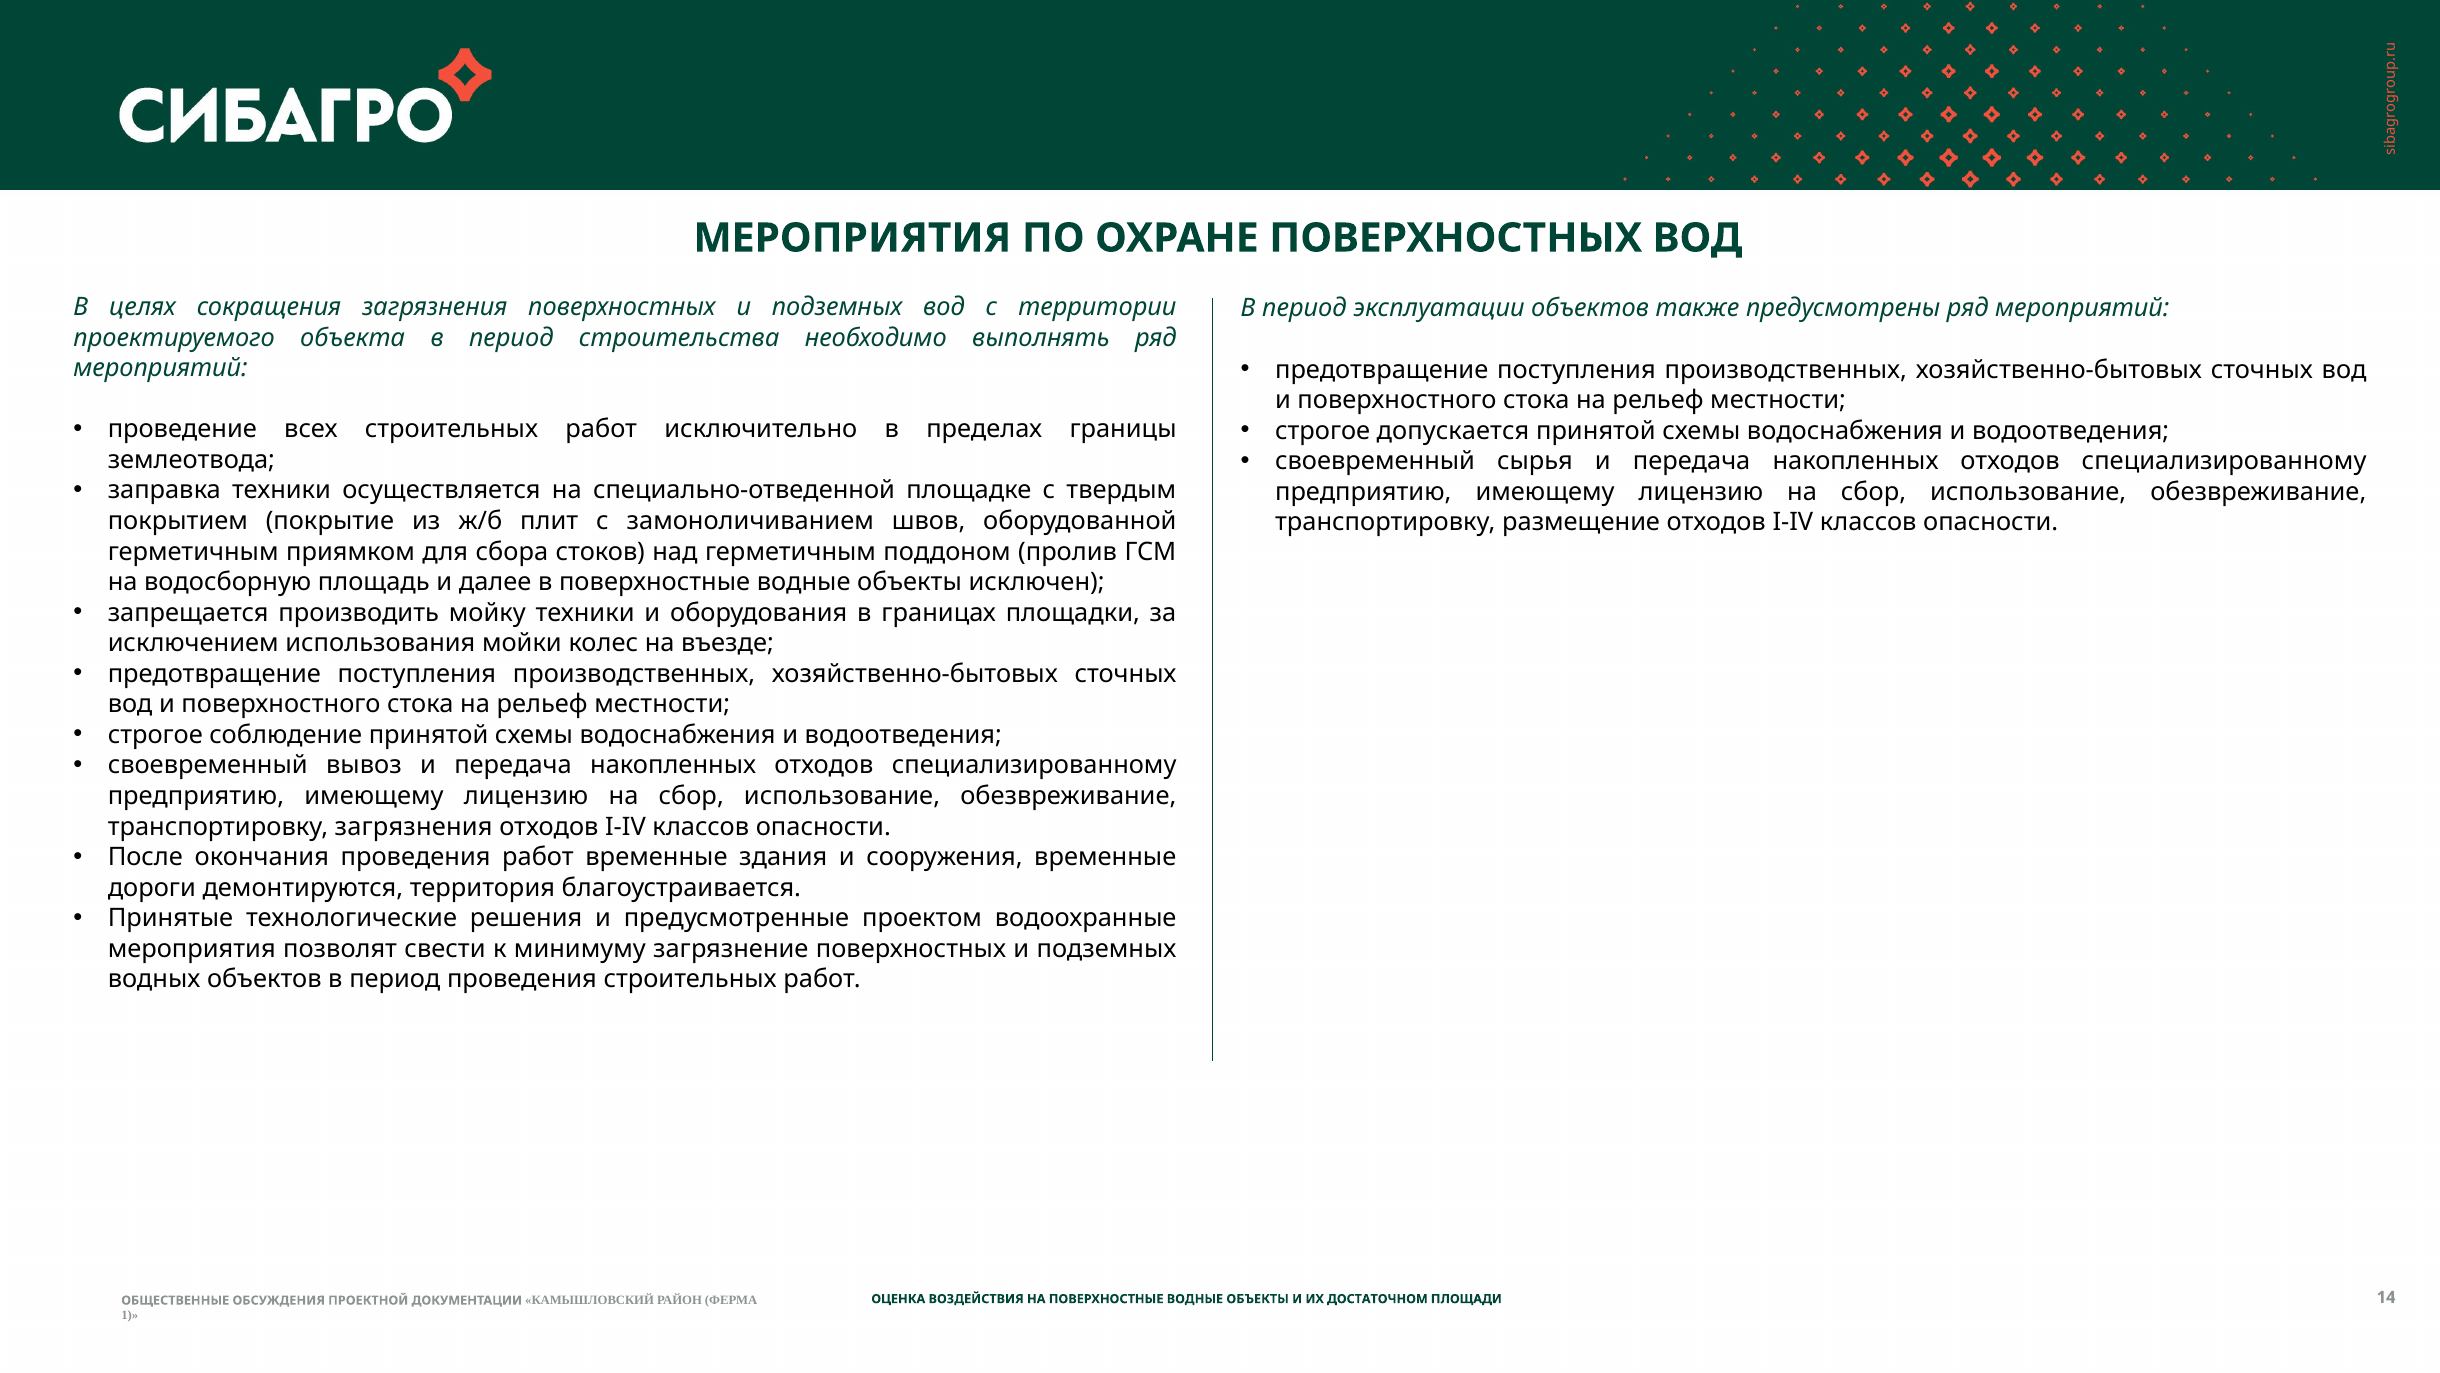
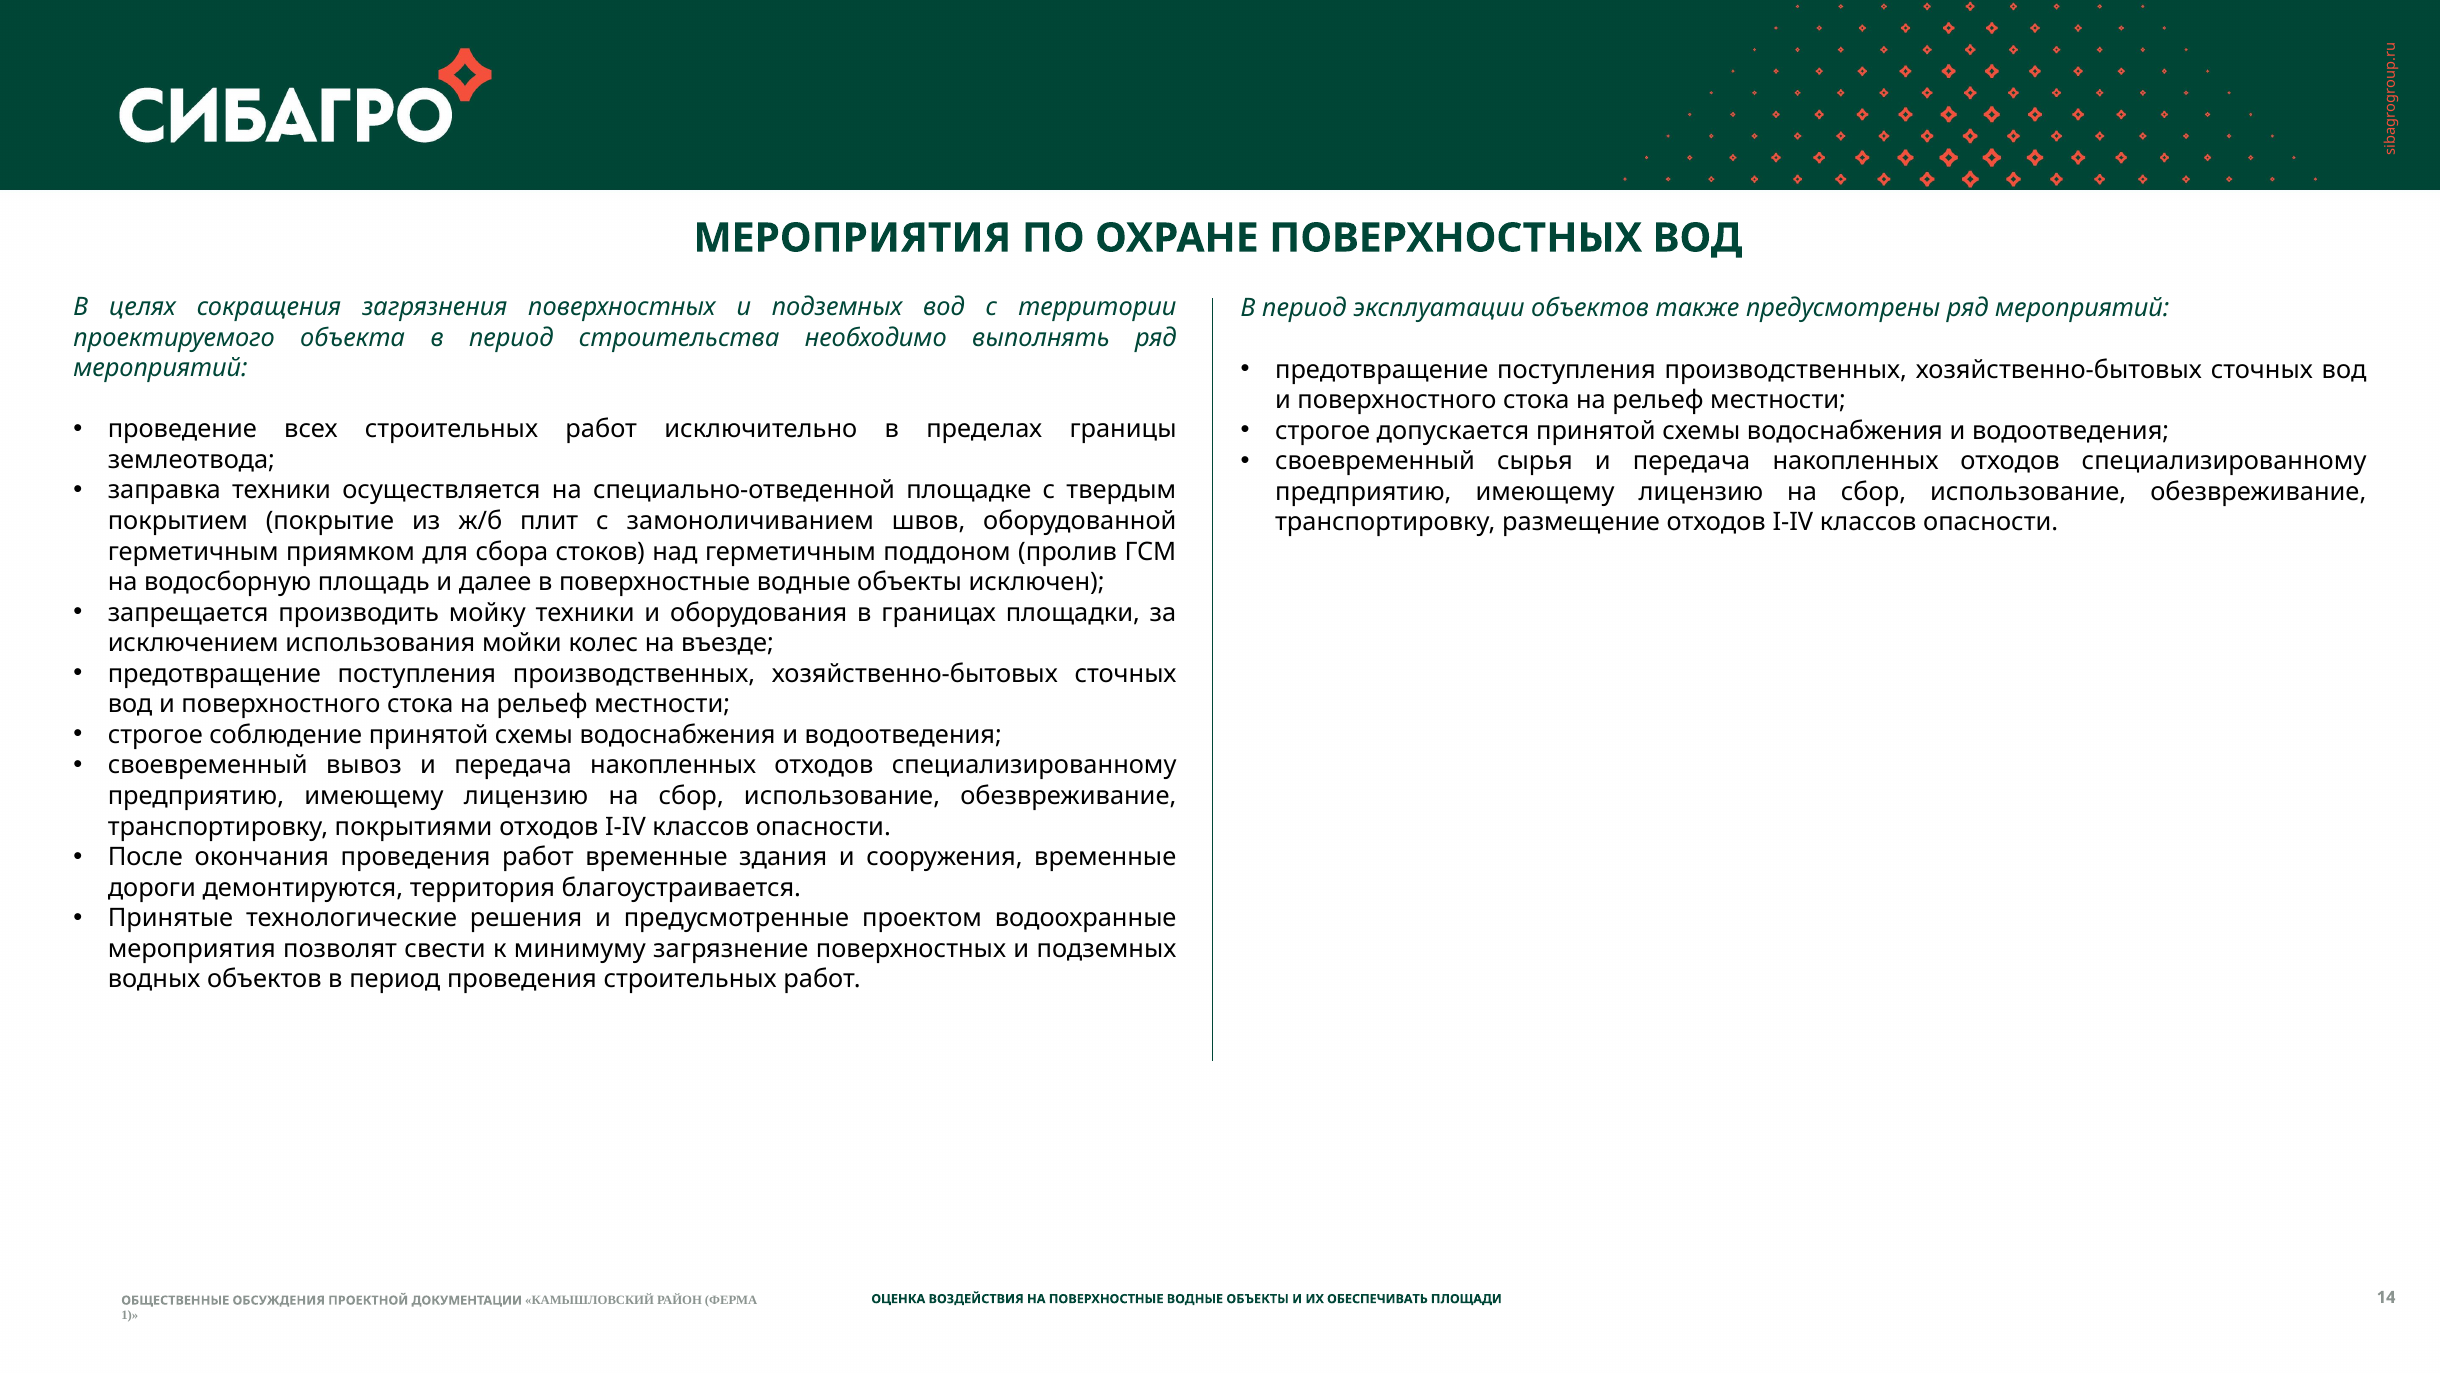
транспортировку загрязнения: загрязнения -> покрытиями (414, 827)
ДОСТАТОЧНОМ: ДОСТАТОЧНОМ -> ОБЕСПЕЧИВАТЬ (1377, 1299)
